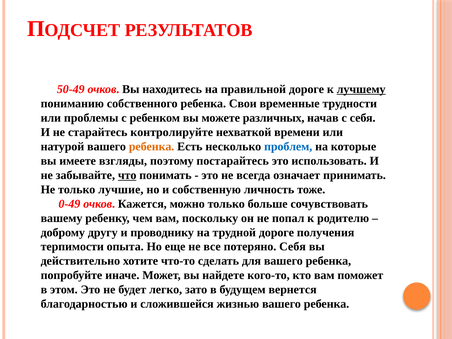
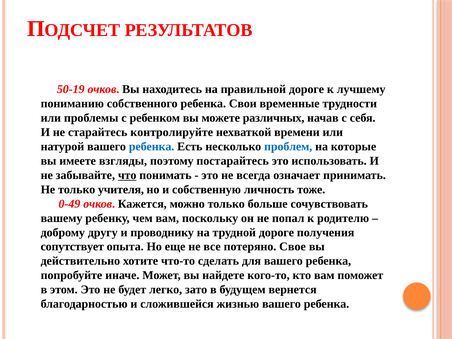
50-49: 50-49 -> 50-19 (71, 89)
лучшему underline: present -> none (361, 89)
ребенка colour: orange -> blue (152, 147)
лучшие: лучшие -> учителя (121, 190)
терпимости: терпимости -> сопутствует (72, 247)
потеряно Себя: Себя -> Свое (293, 247)
